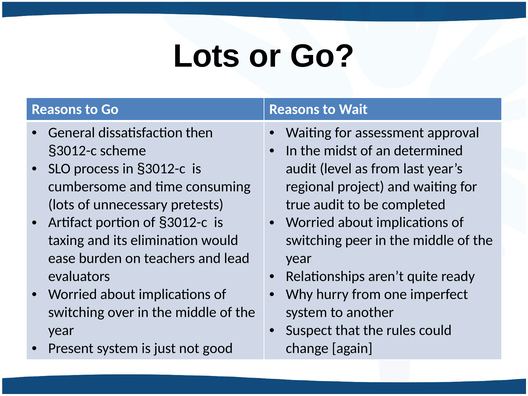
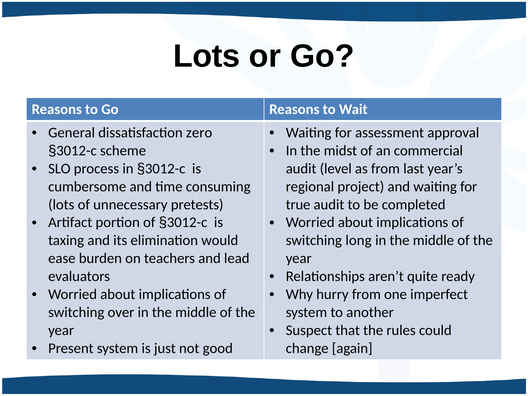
then: then -> zero (199, 133)
determined: determined -> commercial (428, 151)
peer: peer -> long (359, 240)
